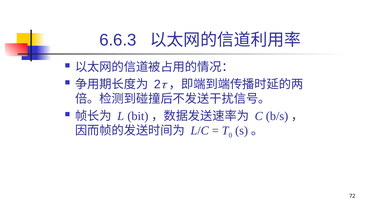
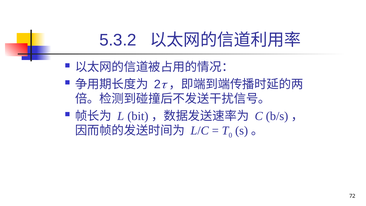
6.6.3: 6.6.3 -> 5.3.2 (118, 40)
